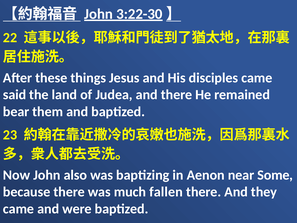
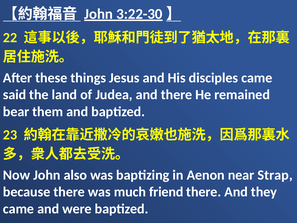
Some: Some -> Strap (275, 175)
fallen: fallen -> friend (166, 192)
